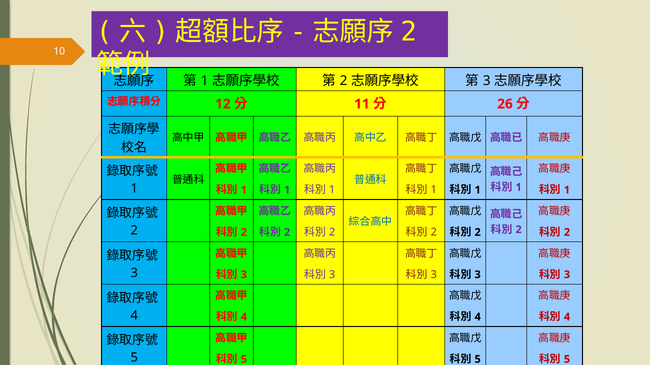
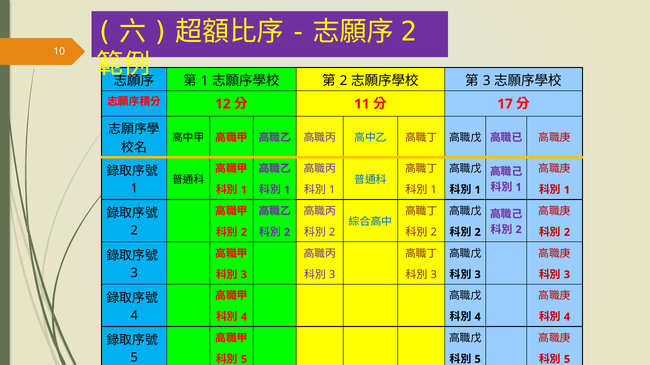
26: 26 -> 17 (505, 104)
